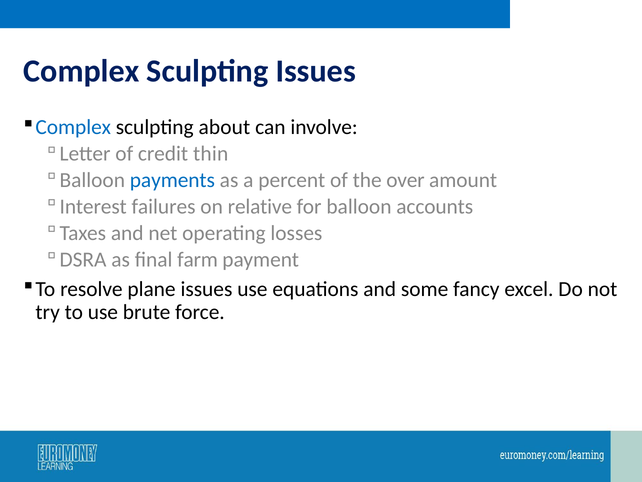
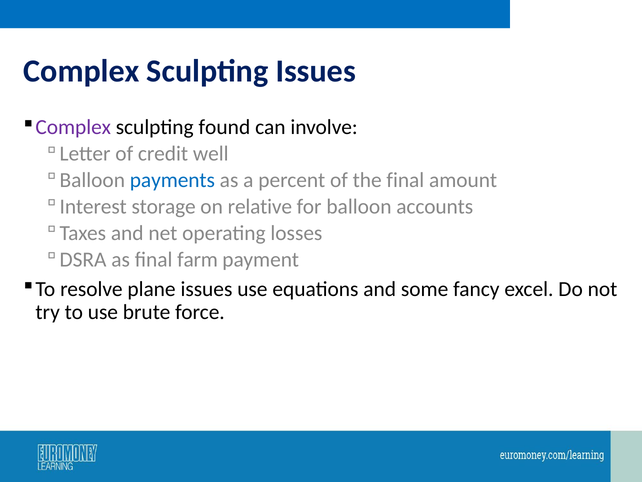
Complex colour: blue -> purple (73, 127)
about: about -> found (224, 127)
thin: thin -> well (211, 153)
the over: over -> final (405, 180)
failures: failures -> storage (164, 206)
